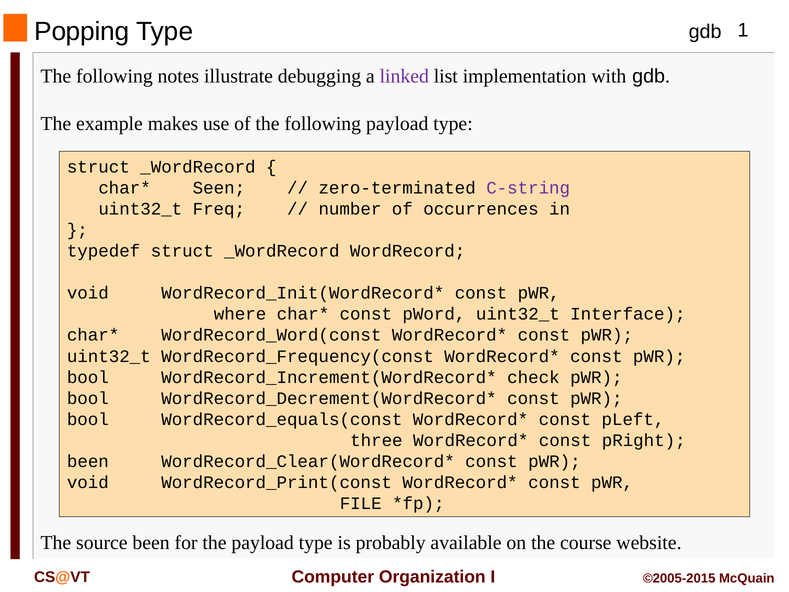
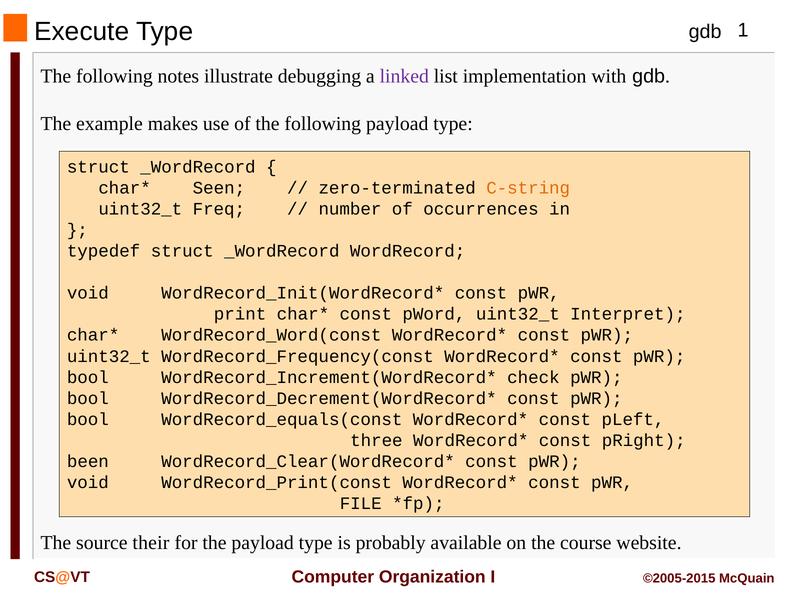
Popping: Popping -> Execute (82, 31)
C-string colour: purple -> orange (528, 188)
where: where -> print (240, 314)
Interface: Interface -> Interpret (628, 314)
source been: been -> their (151, 542)
